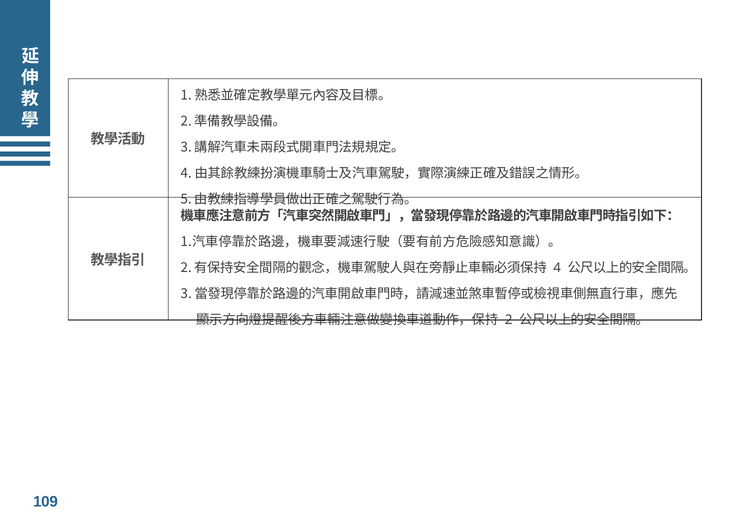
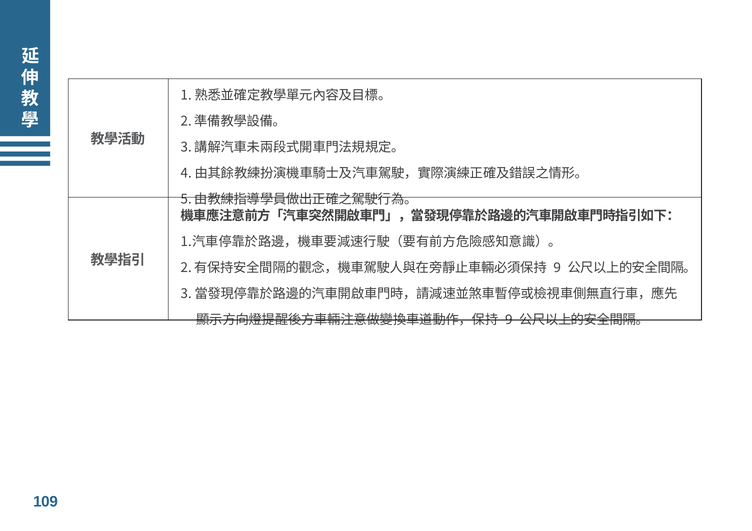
4: 4 -> 9 (557, 268)
2: 2 -> 9 (509, 320)
